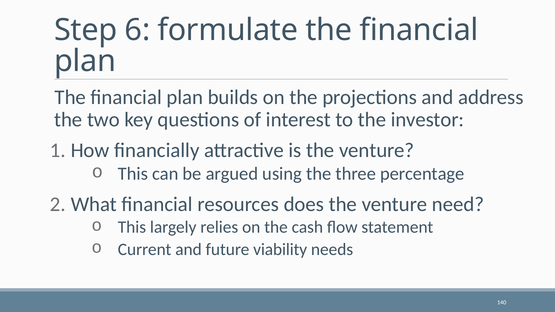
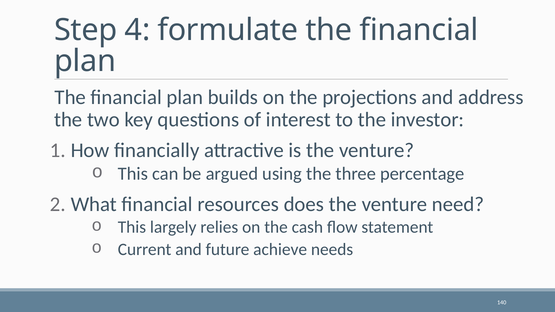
6: 6 -> 4 (137, 30)
viability: viability -> achieve (280, 249)
